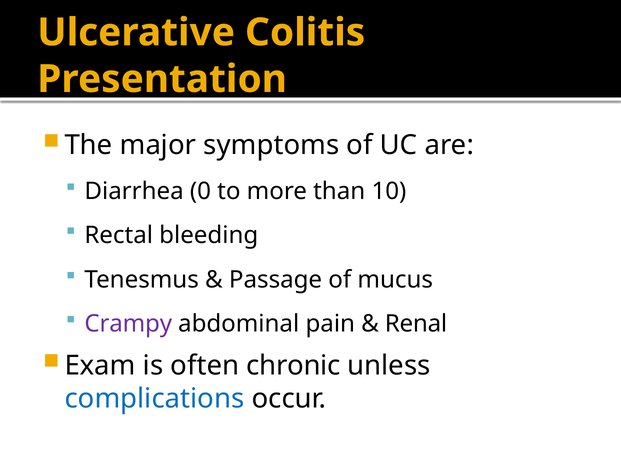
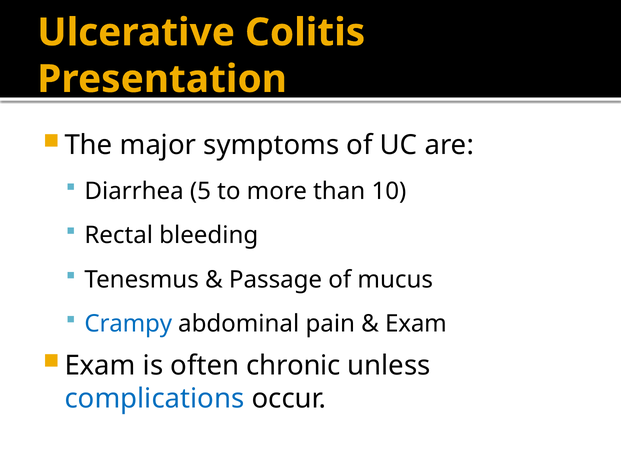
0: 0 -> 5 (200, 191)
Crampy colour: purple -> blue (128, 324)
Renal: Renal -> Exam (416, 324)
